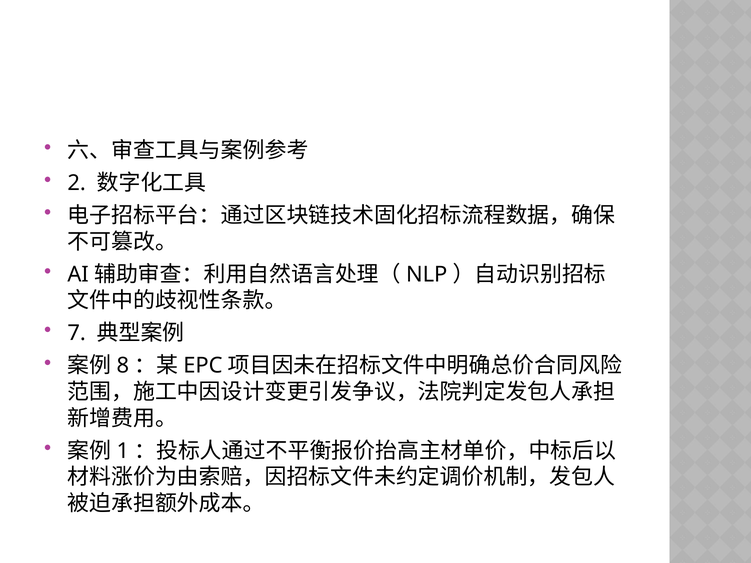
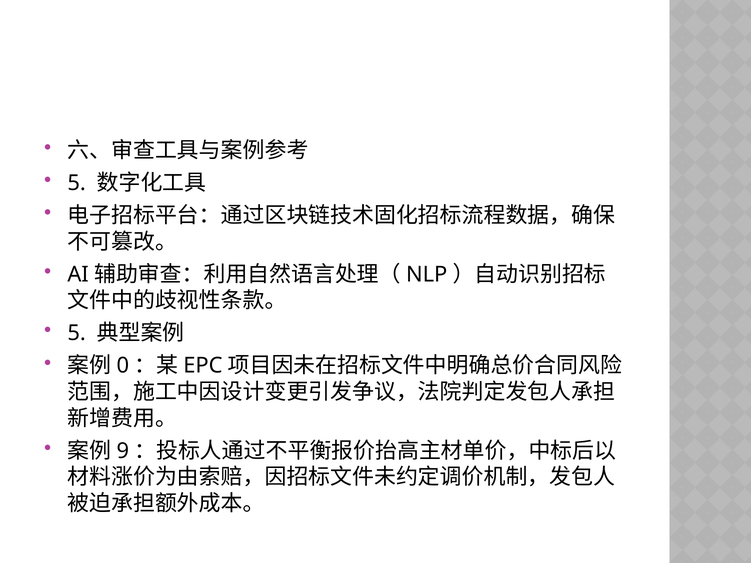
2: 2 -> 5 (77, 183)
7: 7 -> 5 (77, 333)
8: 8 -> 0 (123, 366)
1: 1 -> 9 (123, 451)
